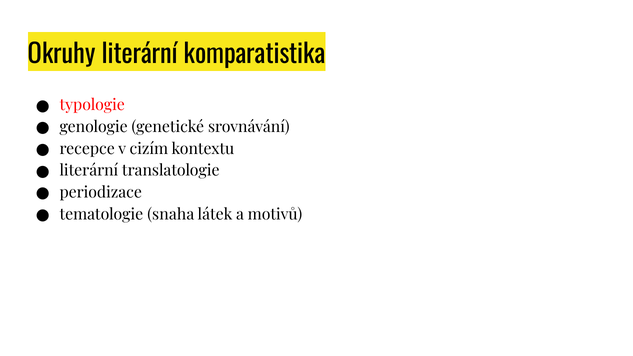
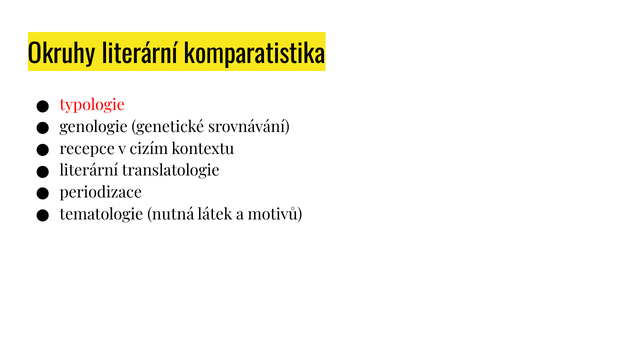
snaha: snaha -> nutná (171, 214)
